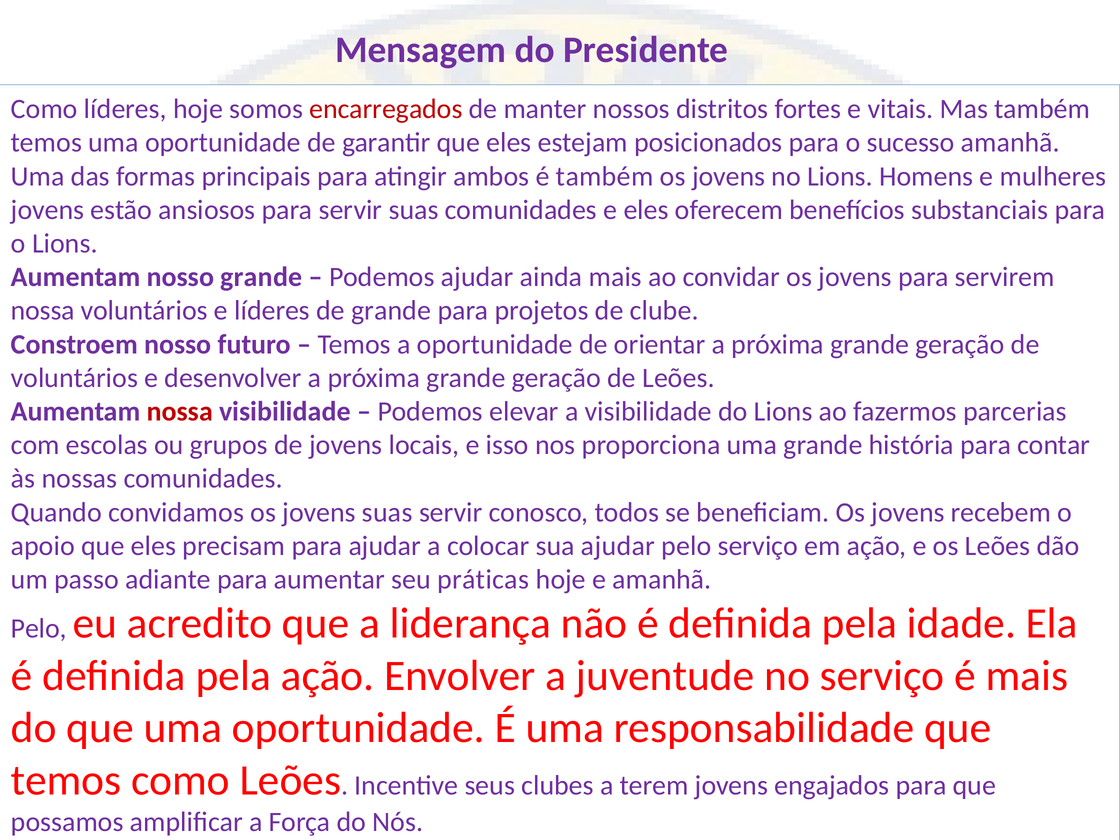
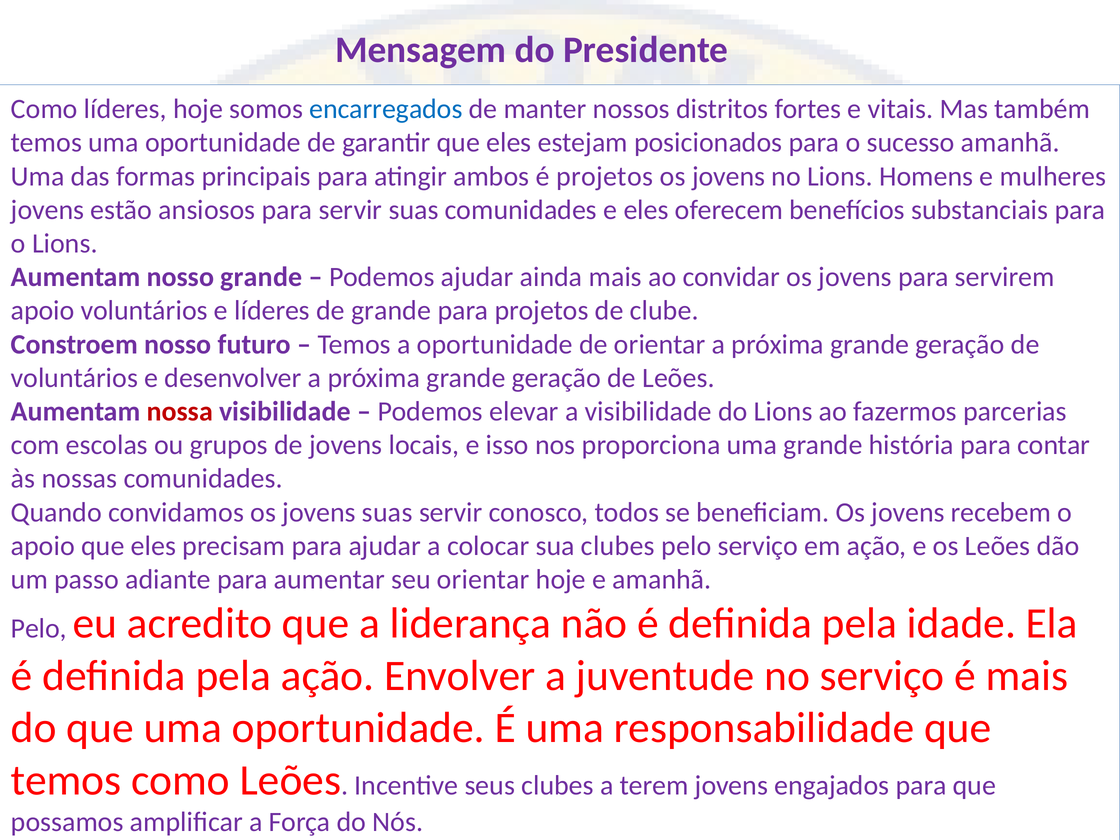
encarregados colour: red -> blue (386, 109)
é também: também -> projetos (605, 176)
nossa: nossa -> apoio (43, 311)
sua ajudar: ajudar -> clubes (618, 546)
seu práticas: práticas -> orientar (483, 579)
